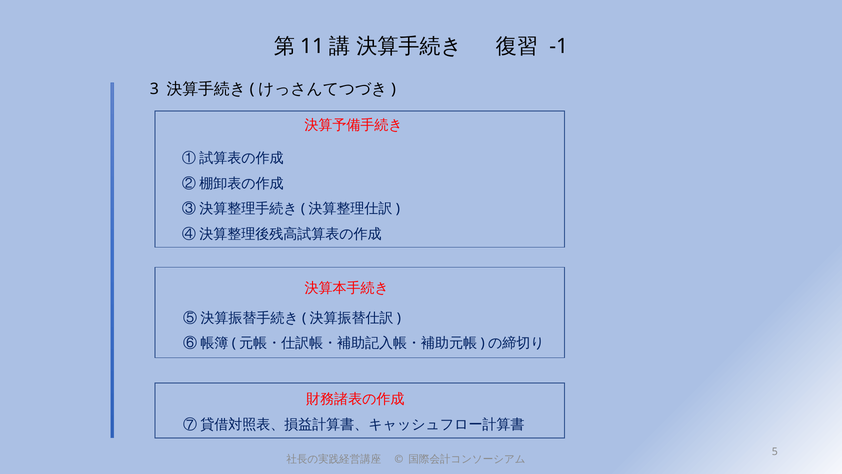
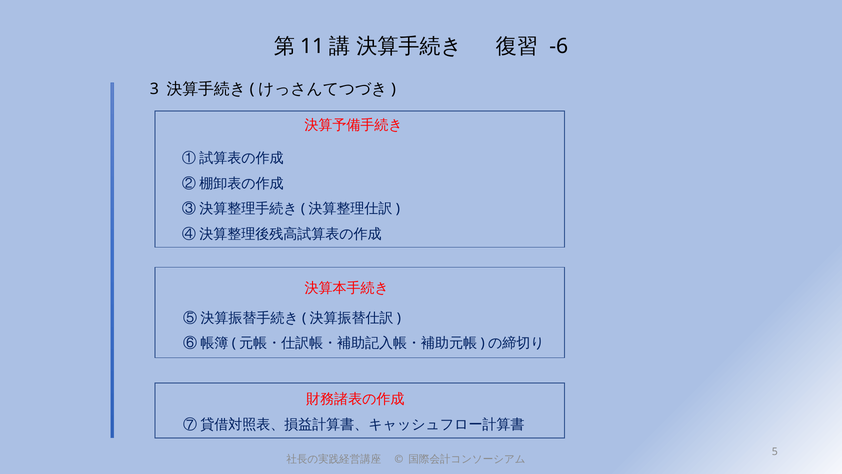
-1: -1 -> -6 (559, 46)
